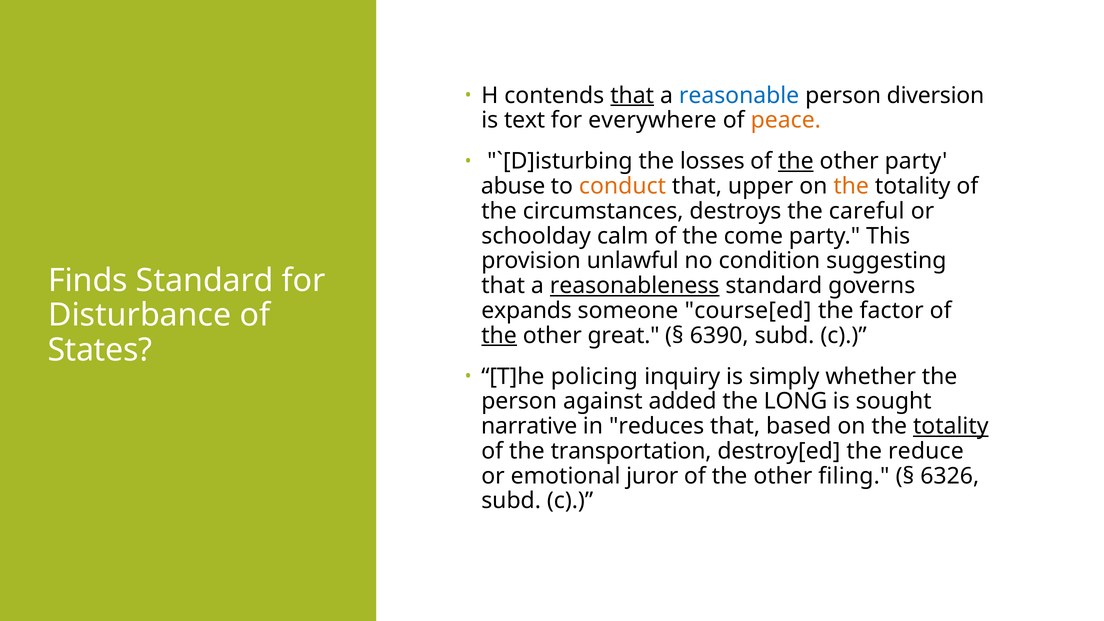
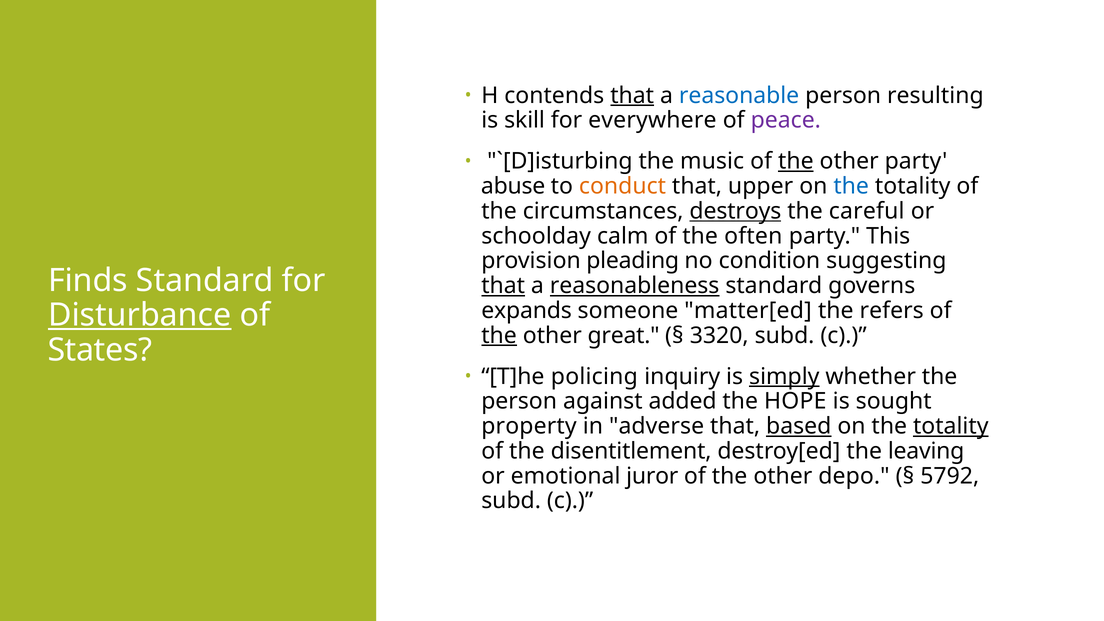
diversion: diversion -> resulting (935, 96)
text: text -> skill (525, 120)
peace colour: orange -> purple (786, 120)
losses: losses -> music (712, 161)
the colour: orange -> blue (851, 186)
destroys underline: none -> present (735, 211)
come: come -> often (753, 236)
unlawful: unlawful -> pleading (633, 261)
that underline: none -> present (503, 286)
course[ed: course[ed -> matter[ed (748, 311)
factor: factor -> refers (892, 311)
Disturbance underline: none -> present (140, 315)
6390: 6390 -> 3320 (719, 335)
simply underline: none -> present (784, 376)
LONG: LONG -> HOPE (795, 401)
narrative: narrative -> property (529, 426)
reduces: reduces -> adverse (657, 426)
based underline: none -> present (799, 426)
transportation: transportation -> disentitlement (631, 451)
reduce: reduce -> leaving (926, 451)
filing: filing -> depo (854, 476)
6326: 6326 -> 5792 (950, 476)
